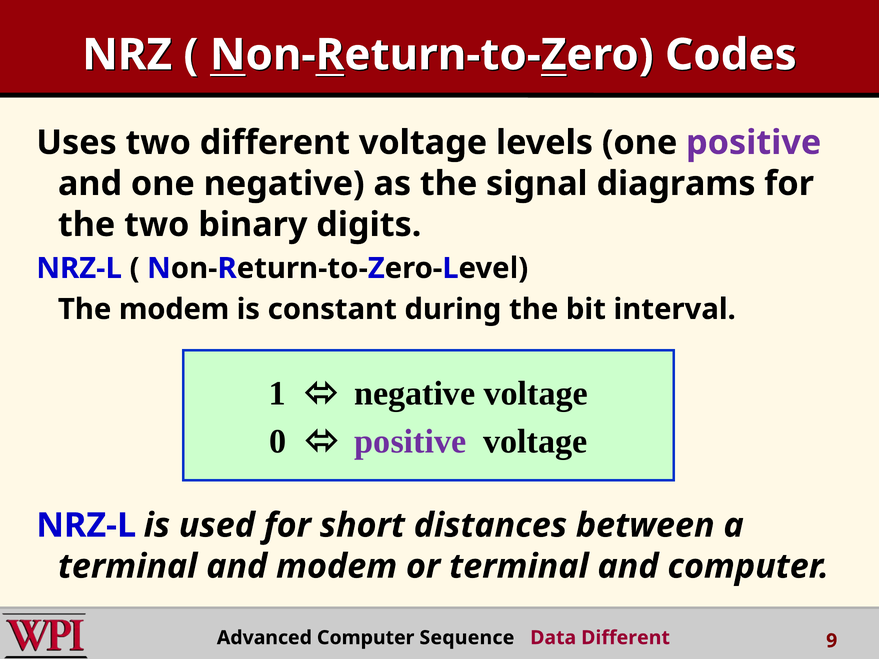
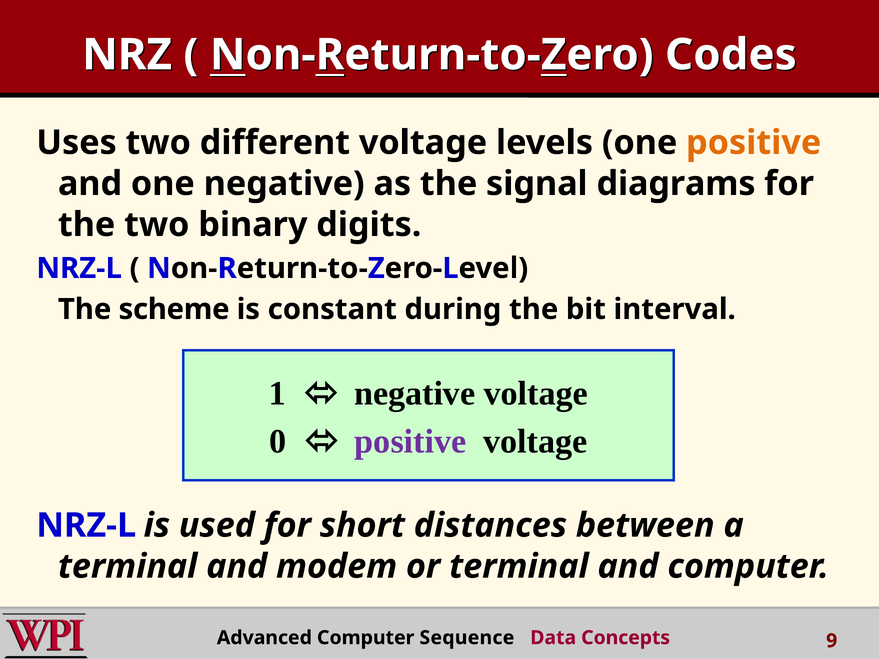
positive colour: purple -> orange (754, 143)
The modem: modem -> scheme (174, 309)
Data Different: Different -> Concepts (626, 638)
